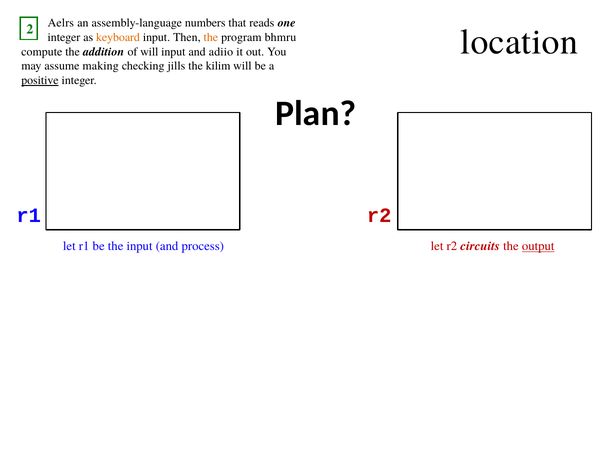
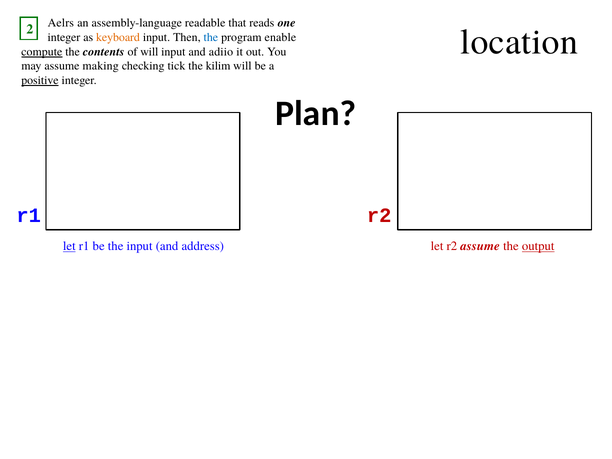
numbers: numbers -> readable (205, 23)
the colour: orange -> blue (211, 37)
bhmru: bhmru -> enable (280, 37)
compute underline: none -> present (42, 52)
addition: addition -> contents (104, 52)
jills: jills -> tick (176, 66)
let underline: none -> present (69, 246)
process: process -> address (203, 246)
r2 circuits: circuits -> assume (480, 246)
